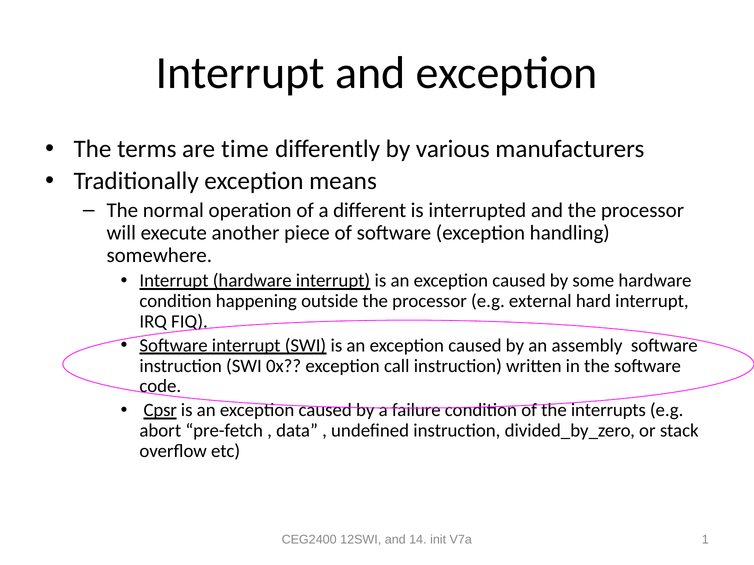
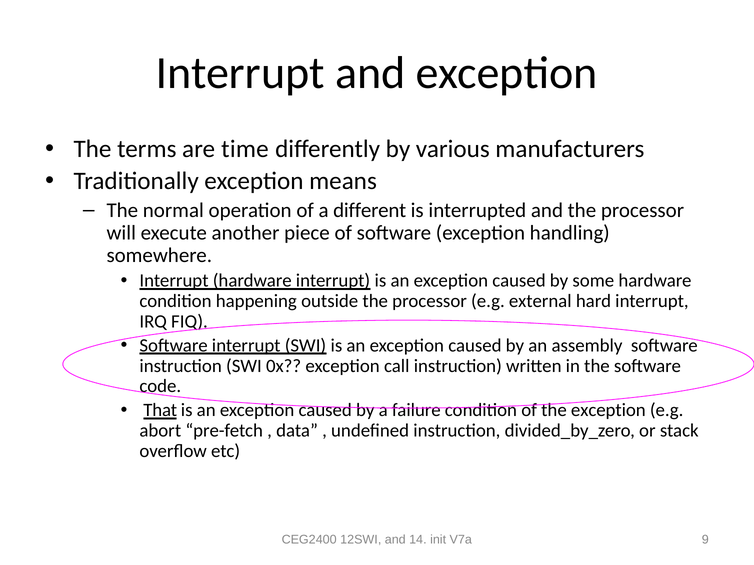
Cpsr: Cpsr -> That (160, 411)
the interrupts: interrupts -> exception (608, 411)
1: 1 -> 9 (705, 540)
